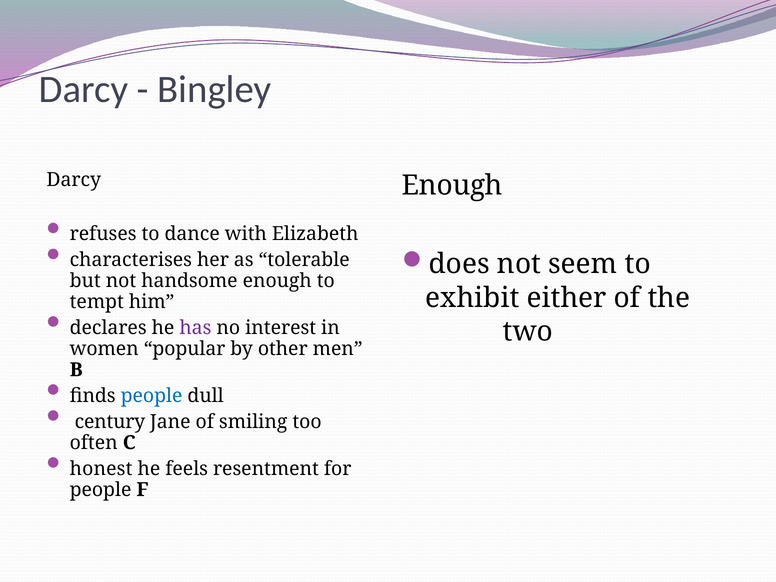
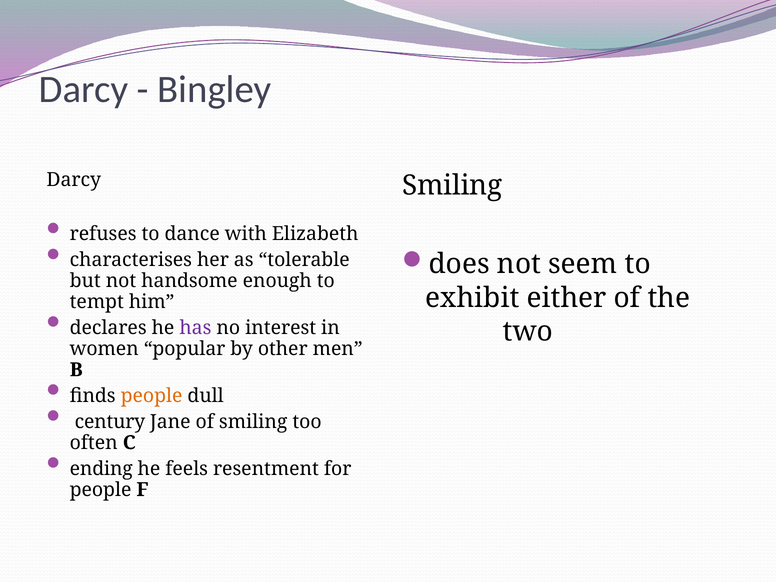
Enough: Enough -> Smiling (452, 186)
people colour: blue -> orange (152, 396)
honest: honest -> ending (101, 469)
